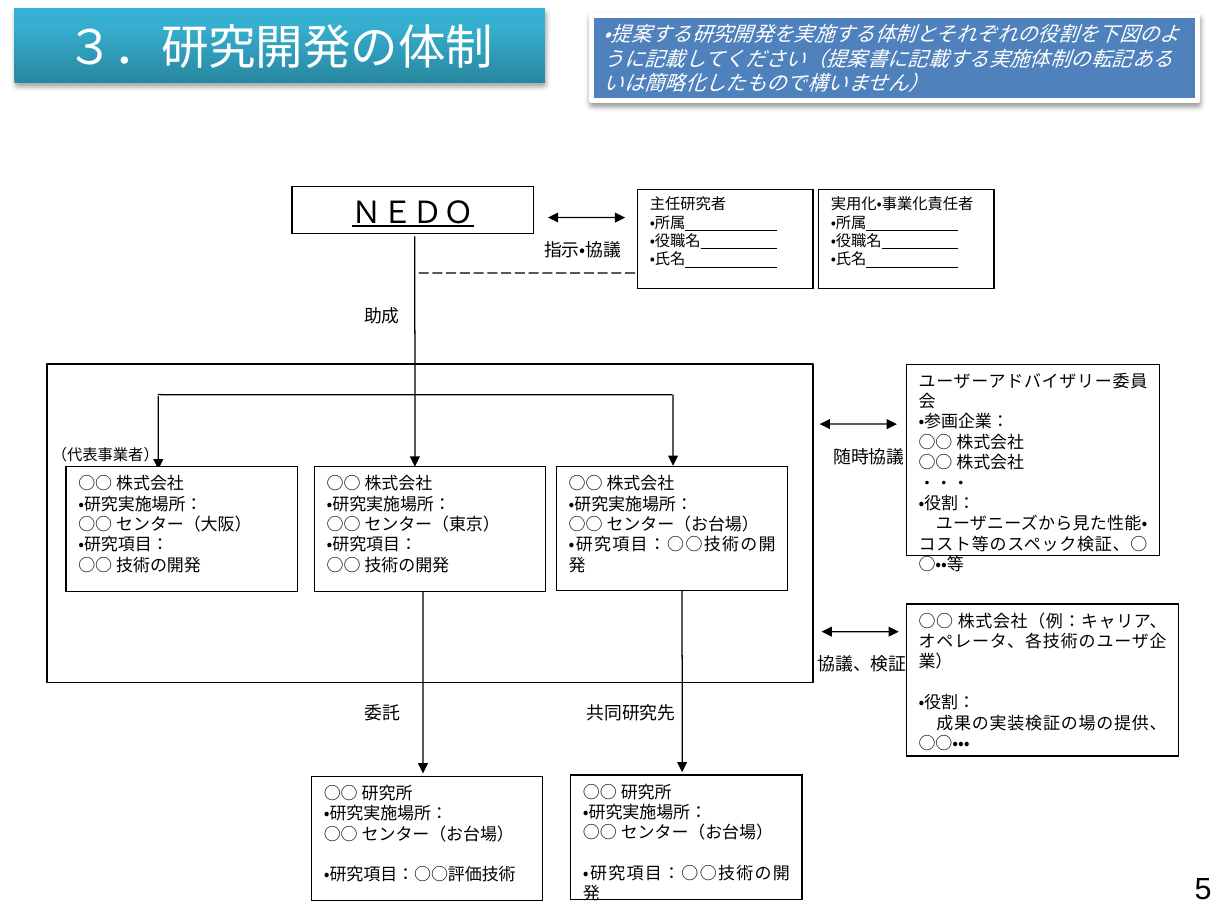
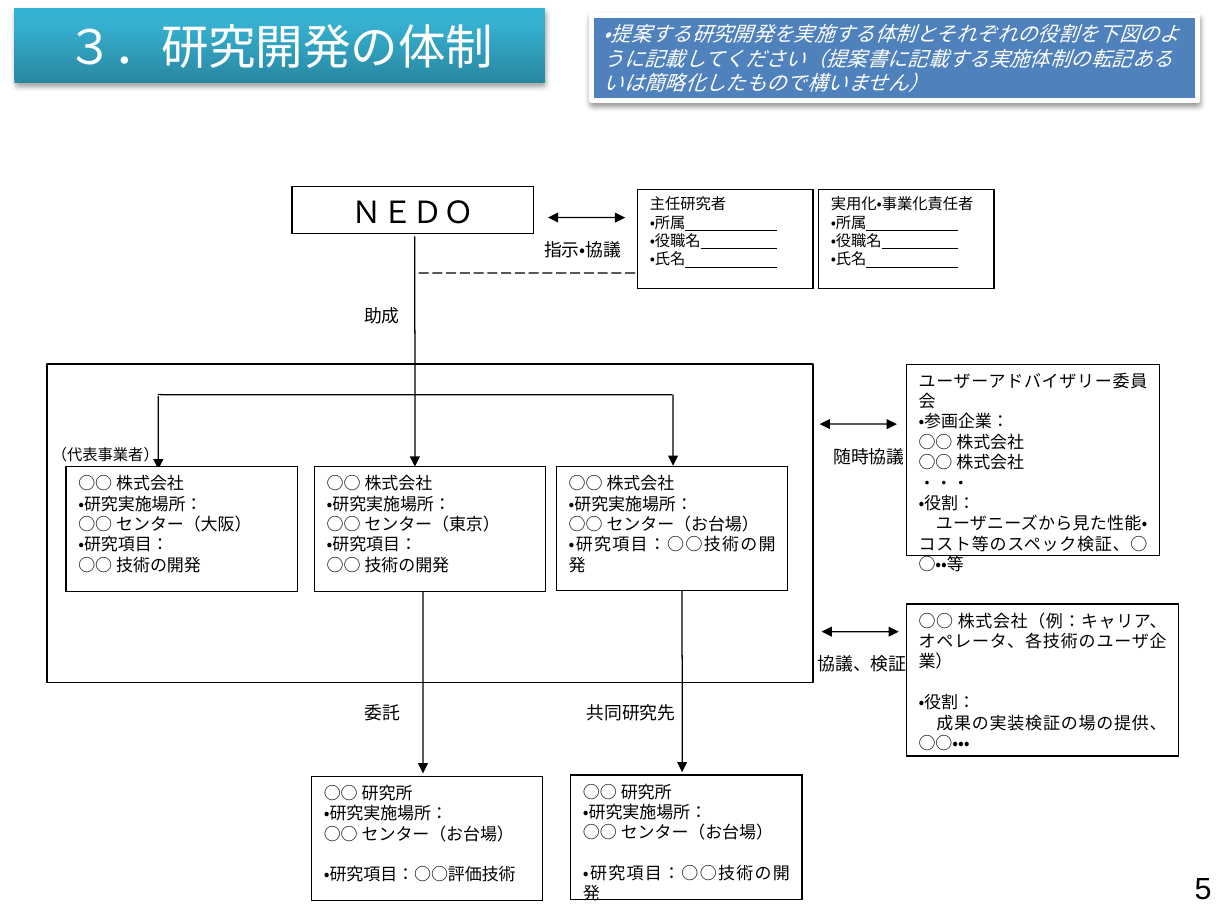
ＮＥＤＯ underline: present -> none (413, 213)
